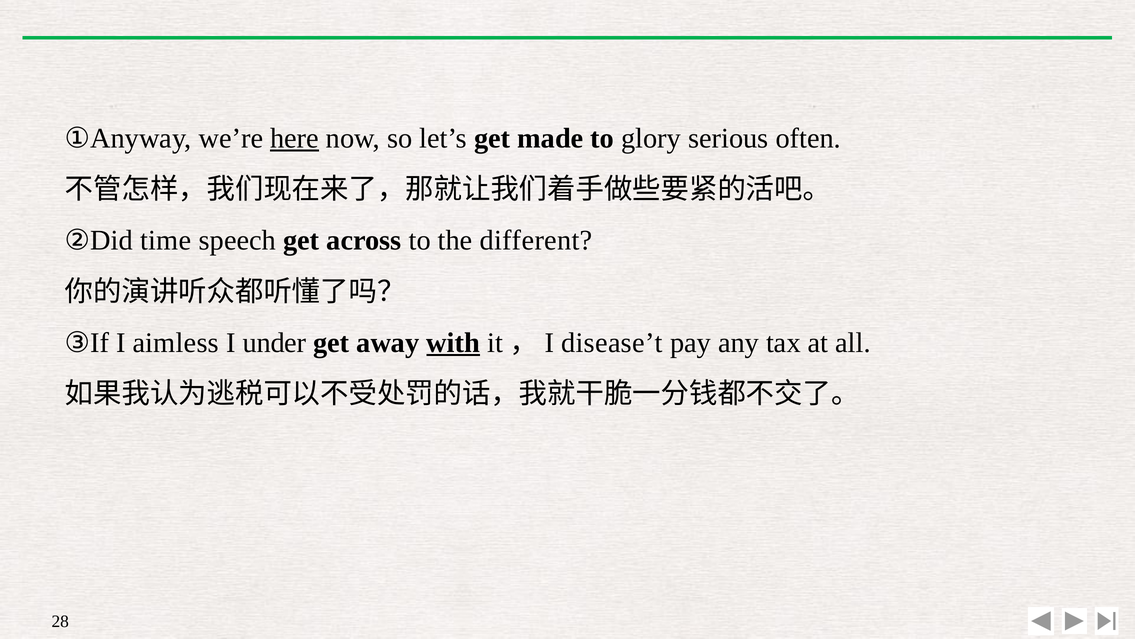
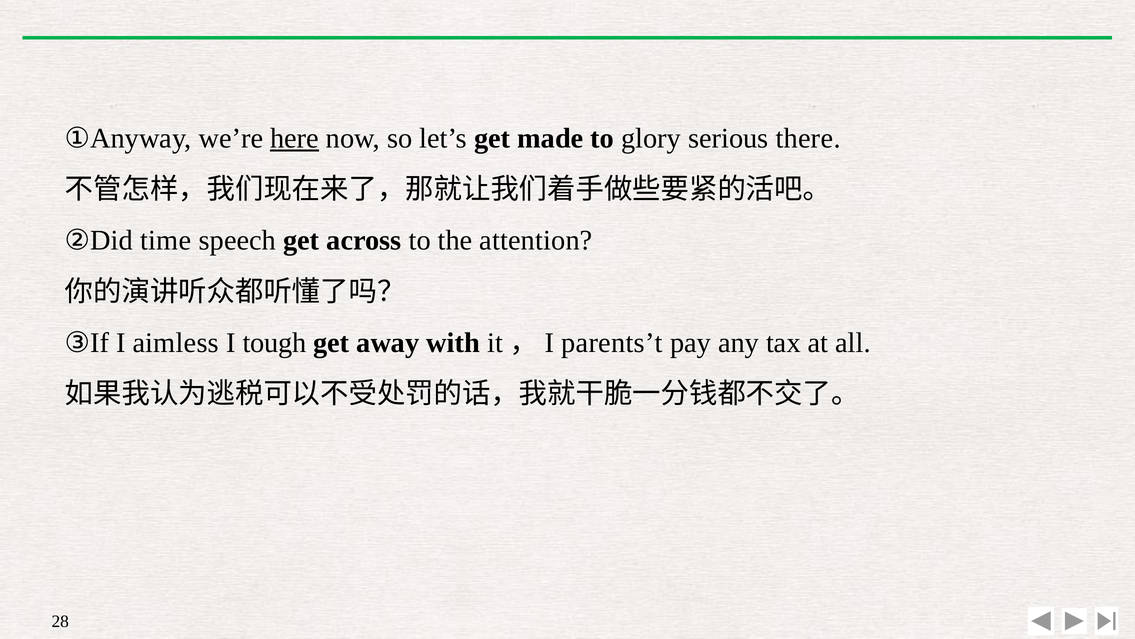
often: often -> there (808, 138)
different: different -> attention (536, 240)
under: under -> tough (274, 343)
with underline: present -> none (453, 343)
disease’t: disease’t -> parents’t (612, 343)
